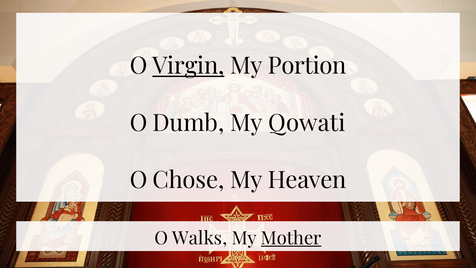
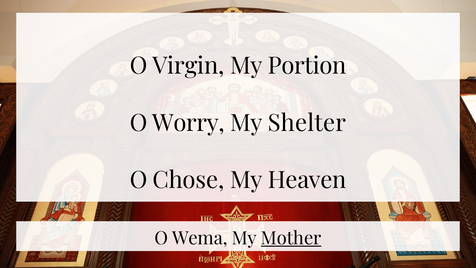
Virgin underline: present -> none (188, 66)
Dumb: Dumb -> Worry (188, 123)
Qowati: Qowati -> Shelter (307, 123)
Walks: Walks -> Wema (200, 238)
